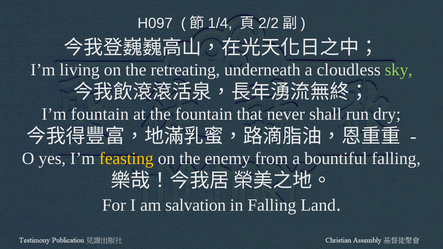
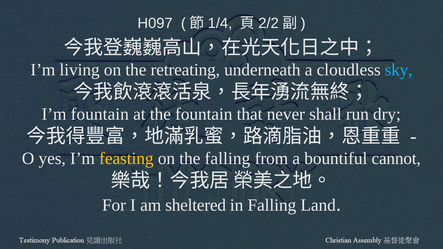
sky colour: light green -> light blue (399, 70)
the enemy: enemy -> falling (227, 158)
bountiful falling: falling -> cannot (396, 158)
salvation: salvation -> sheltered (196, 205)
